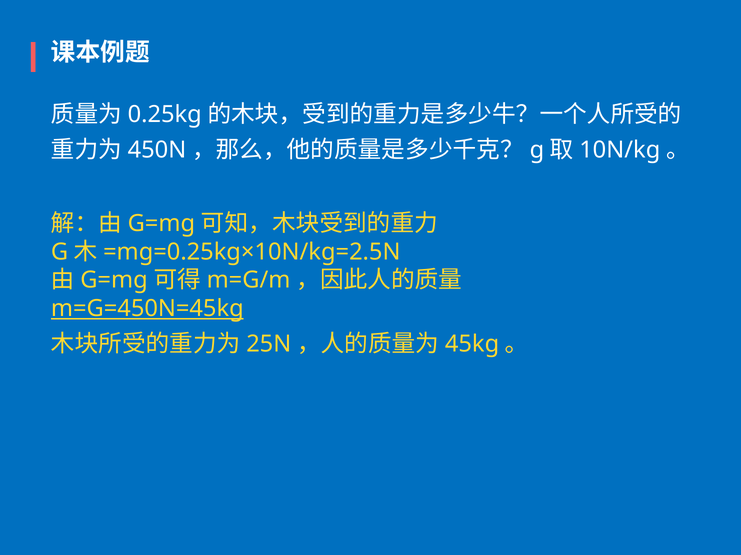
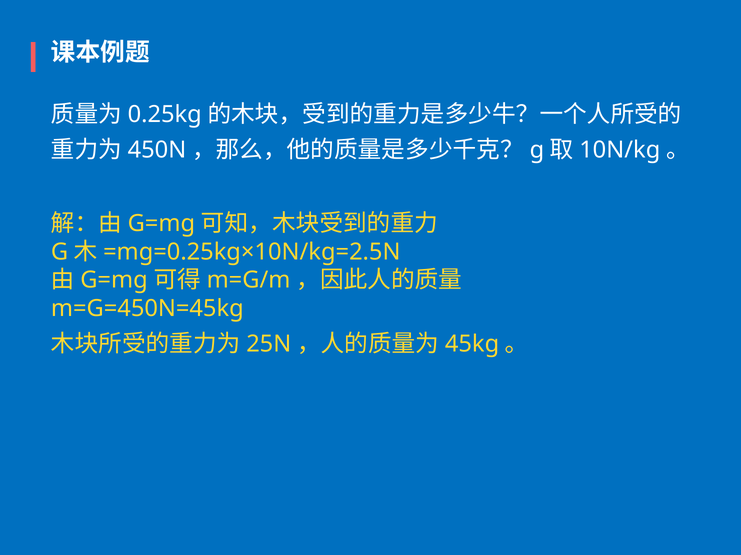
m=G=450N=45kg underline: present -> none (147, 309)
